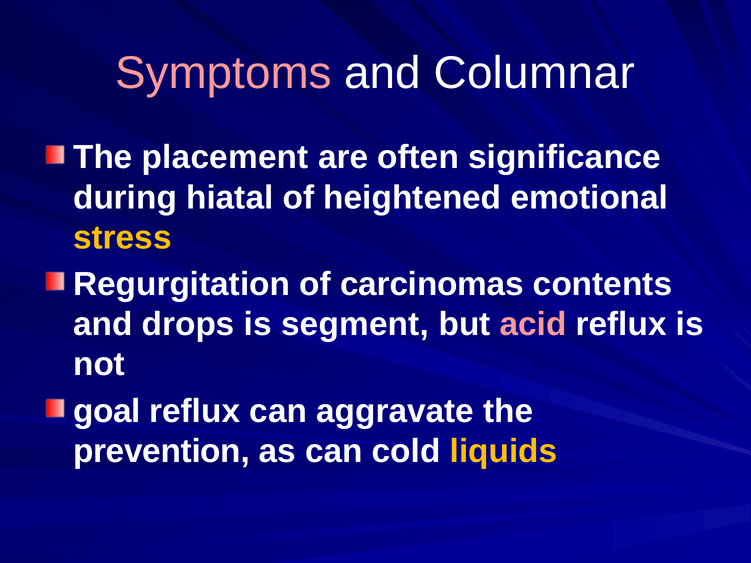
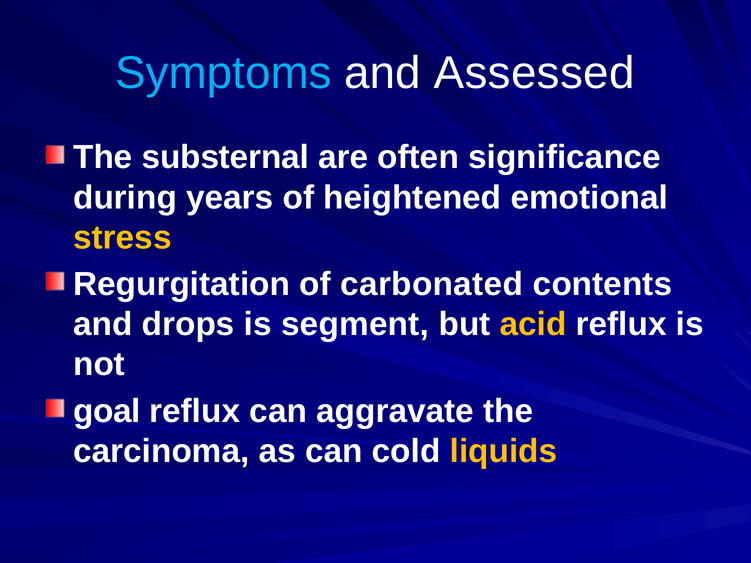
Symptoms colour: pink -> light blue (223, 73)
Columnar: Columnar -> Assessed (534, 73)
placement: placement -> substernal (225, 158)
hiatal: hiatal -> years (230, 198)
carcinomas: carcinomas -> carbonated (432, 284)
acid colour: pink -> yellow (533, 324)
prevention: prevention -> carcinoma (161, 451)
